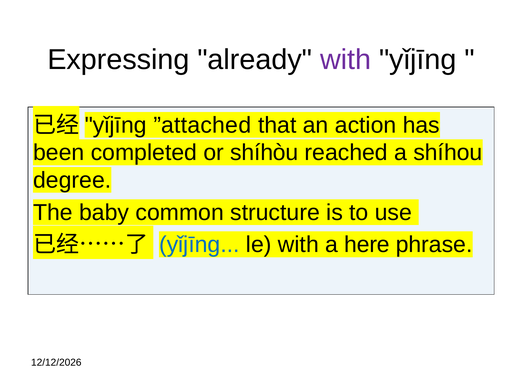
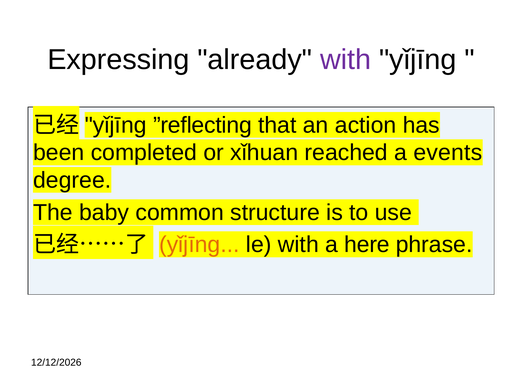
”attached: ”attached -> ”reflecting (202, 125)
shíhòu: shíhòu -> xǐhuan (264, 153)
shíhou: shíhou -> events (448, 153)
yǐjīng colour: blue -> orange (199, 245)
